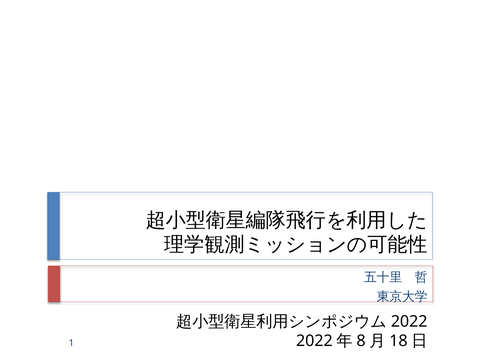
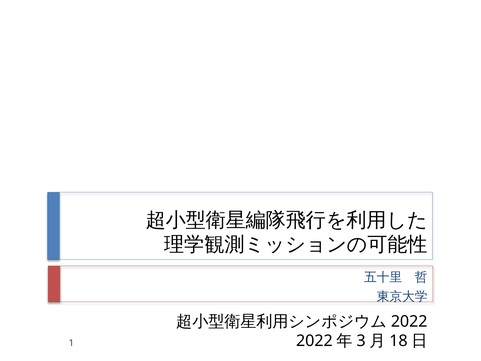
8: 8 -> 3 (361, 341)
